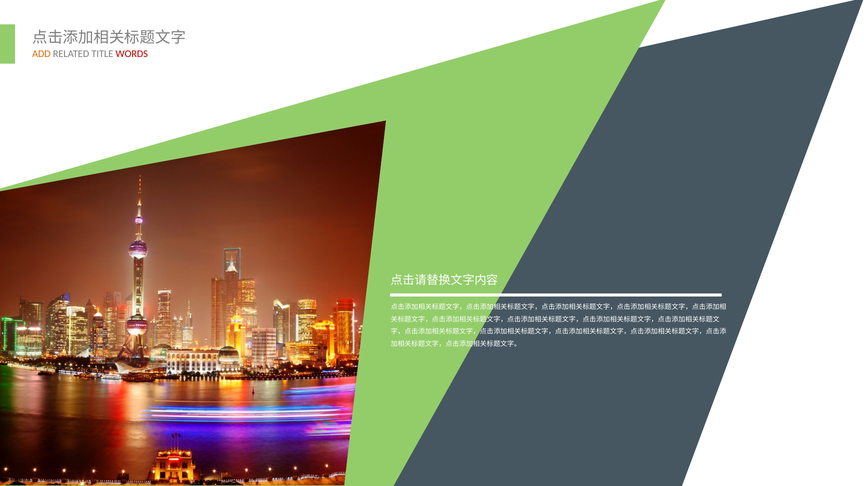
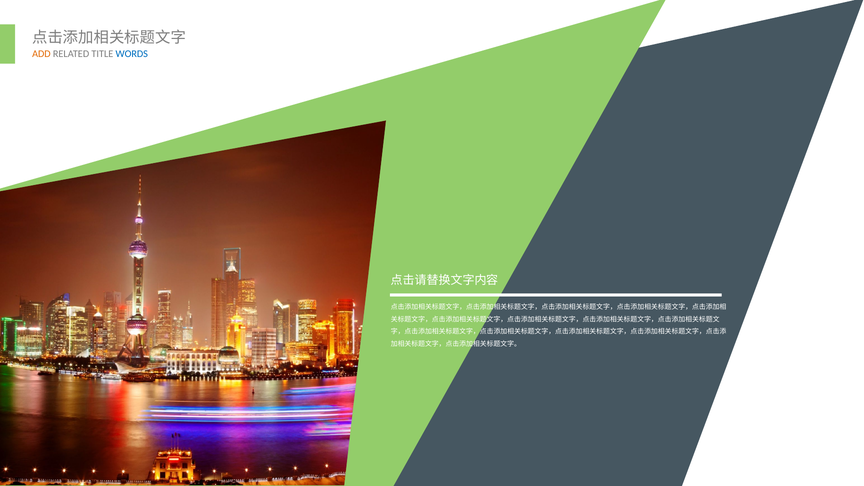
WORDS colour: red -> blue (132, 54)
